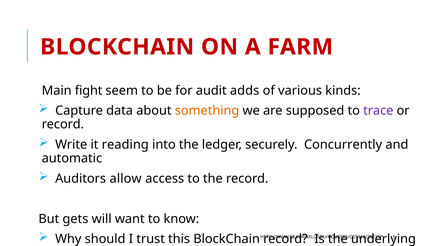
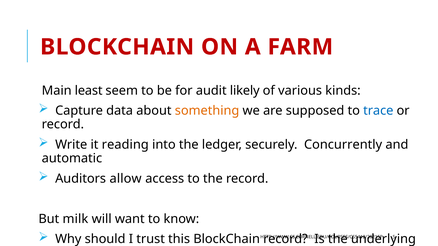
fight: fight -> least (89, 91)
adds: adds -> likely (245, 91)
trace colour: purple -> blue (378, 111)
gets: gets -> milk (75, 219)
